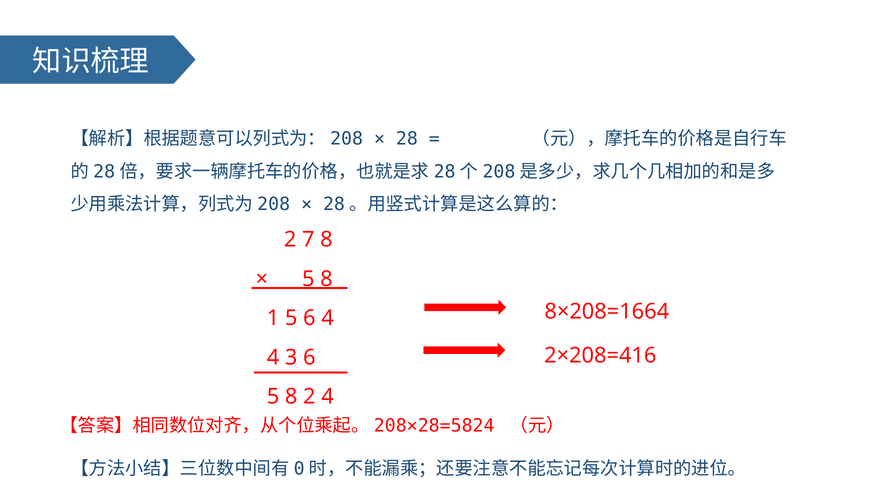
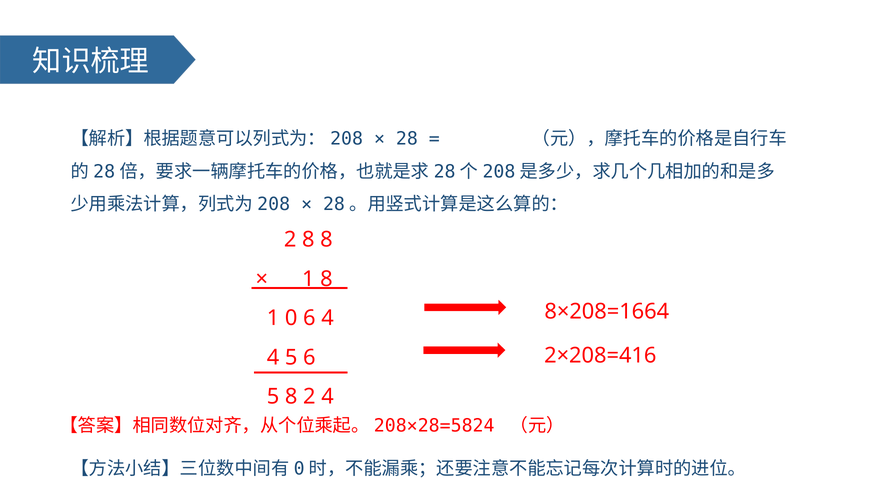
2 7: 7 -> 8 (308, 240)
5: 5 -> 1 (308, 279)
1 5: 5 -> 0 (291, 318)
4 3: 3 -> 5 (291, 358)
